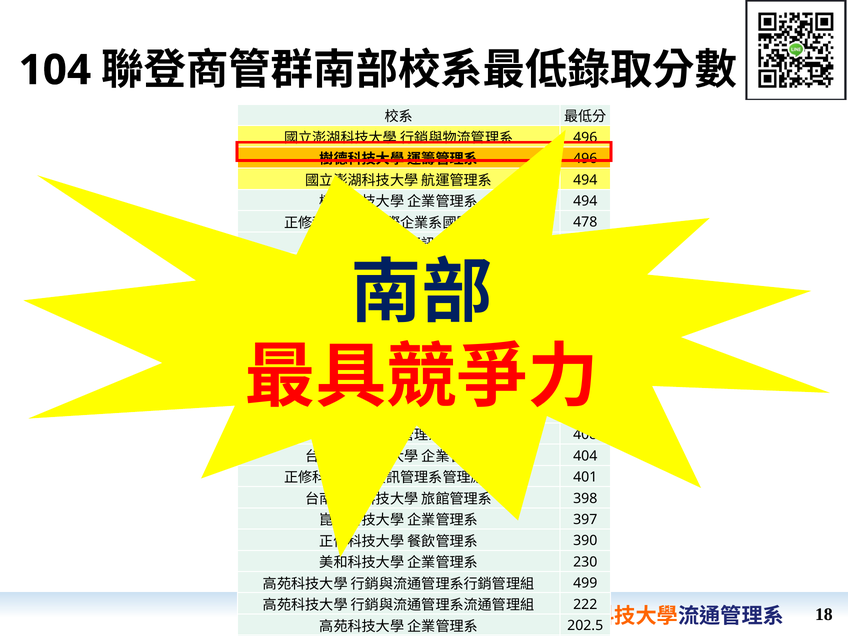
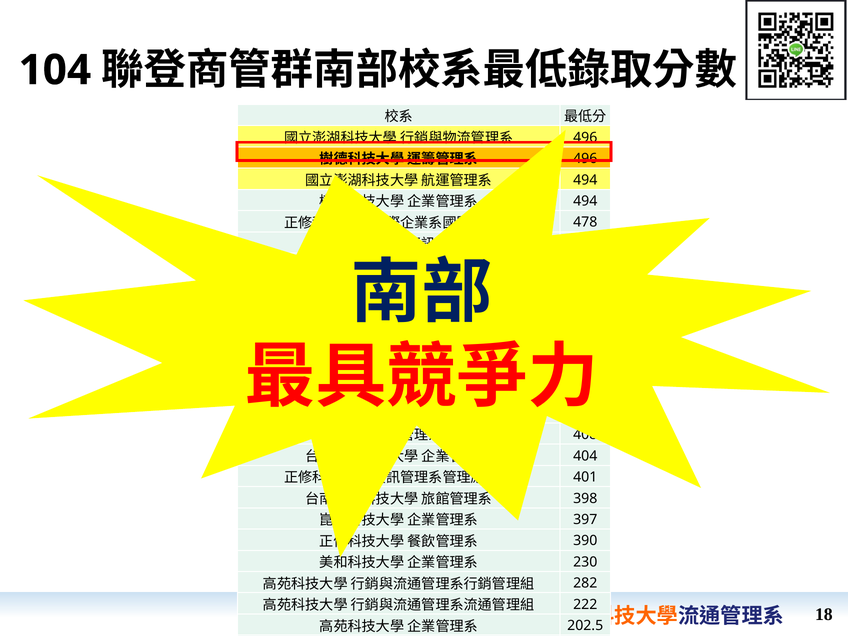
499: 499 -> 282 (585, 583)
